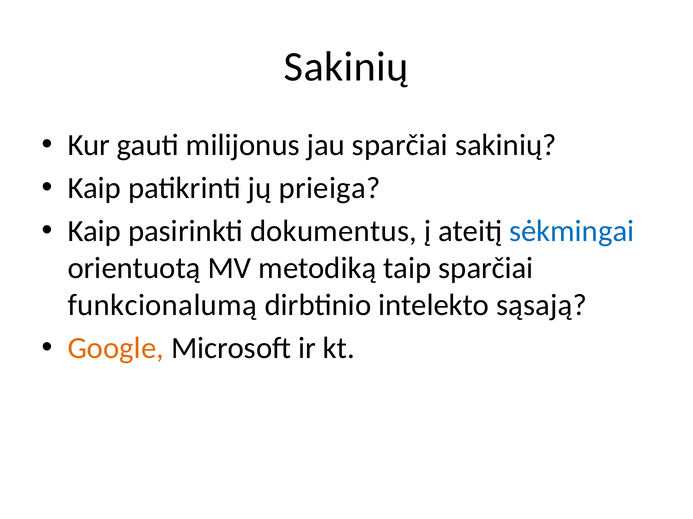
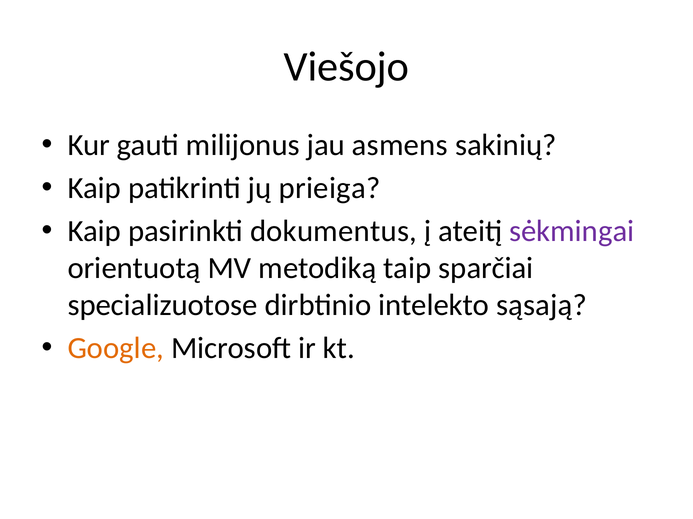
Sakinių: Sakinių -> Viešojo (346, 67)
jau sparčiai: sparčiai -> asmens (400, 145)
sėkmingai colour: blue -> purple (572, 232)
funkcionalumą: funkcionalumą -> specializuotose (163, 306)
